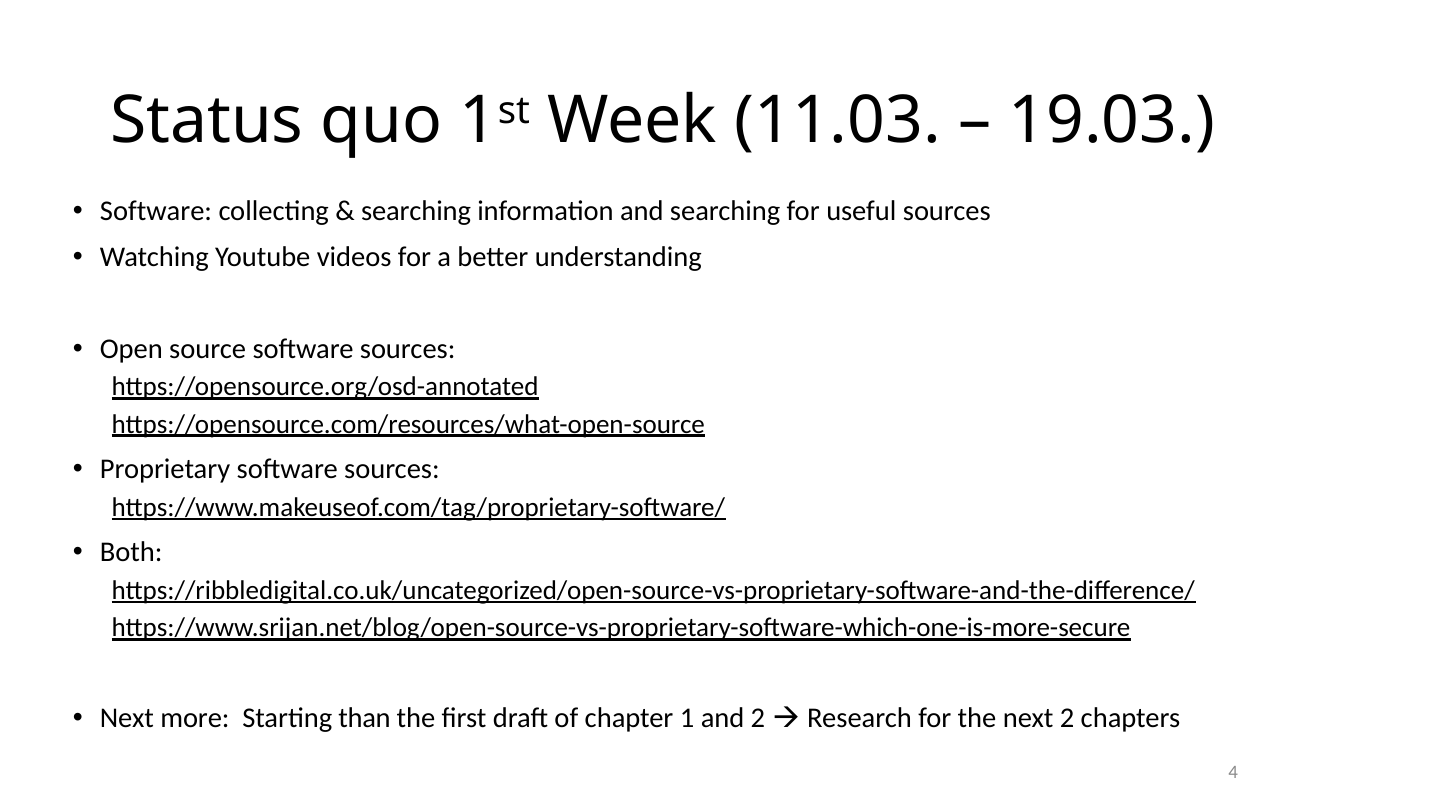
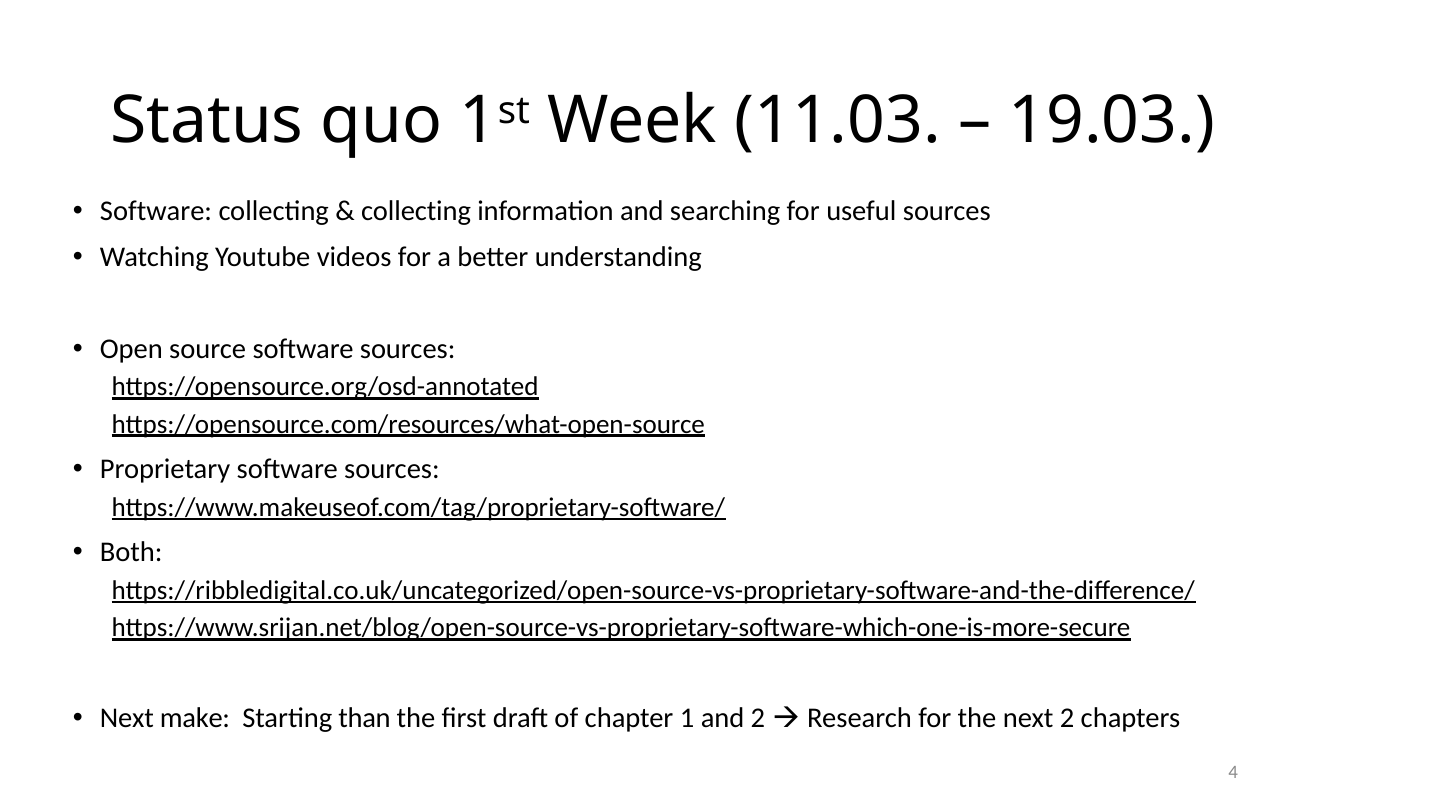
searching: searching -> collecting (416, 212)
more: more -> make (195, 719)
